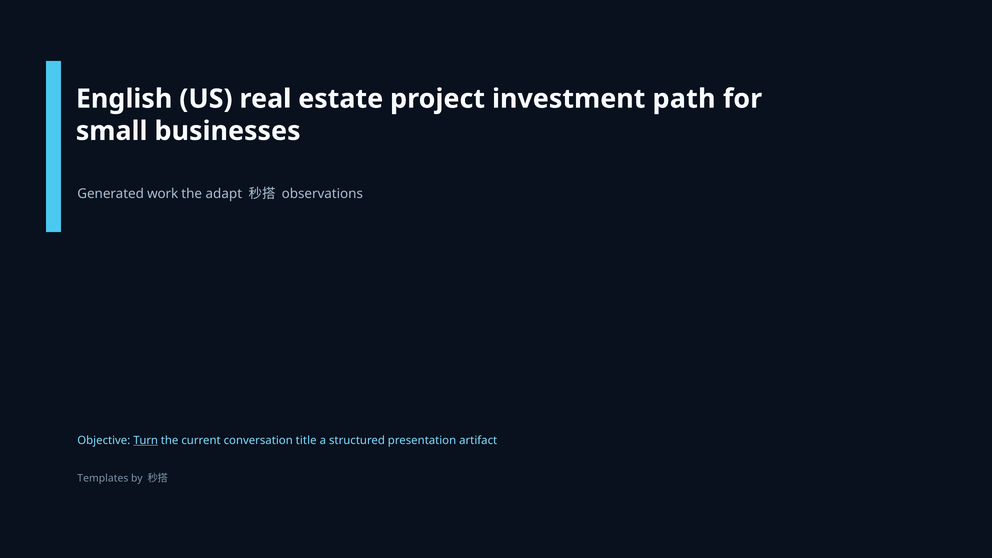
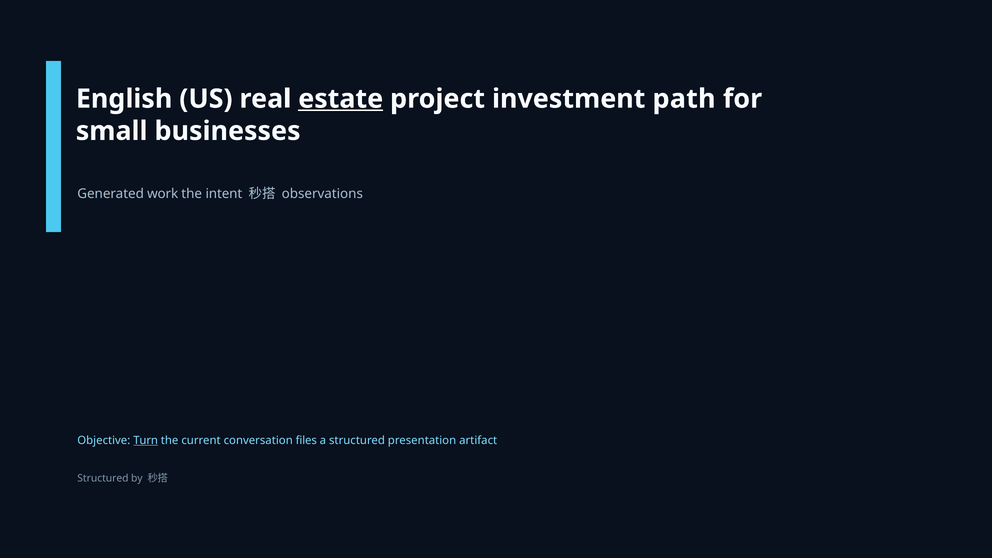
estate underline: none -> present (341, 99)
adapt: adapt -> intent (224, 194)
title: title -> files (306, 440)
Templates: Templates -> Structured (103, 478)
